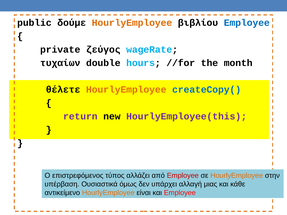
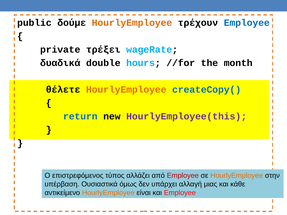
βιβλίου: βιβλίου -> τρέχουν (198, 23)
ζεύγος: ζεύγος -> τρέξει (103, 50)
τυχαίων: τυχαίων -> δυαδικά (60, 63)
return colour: purple -> blue (80, 117)
